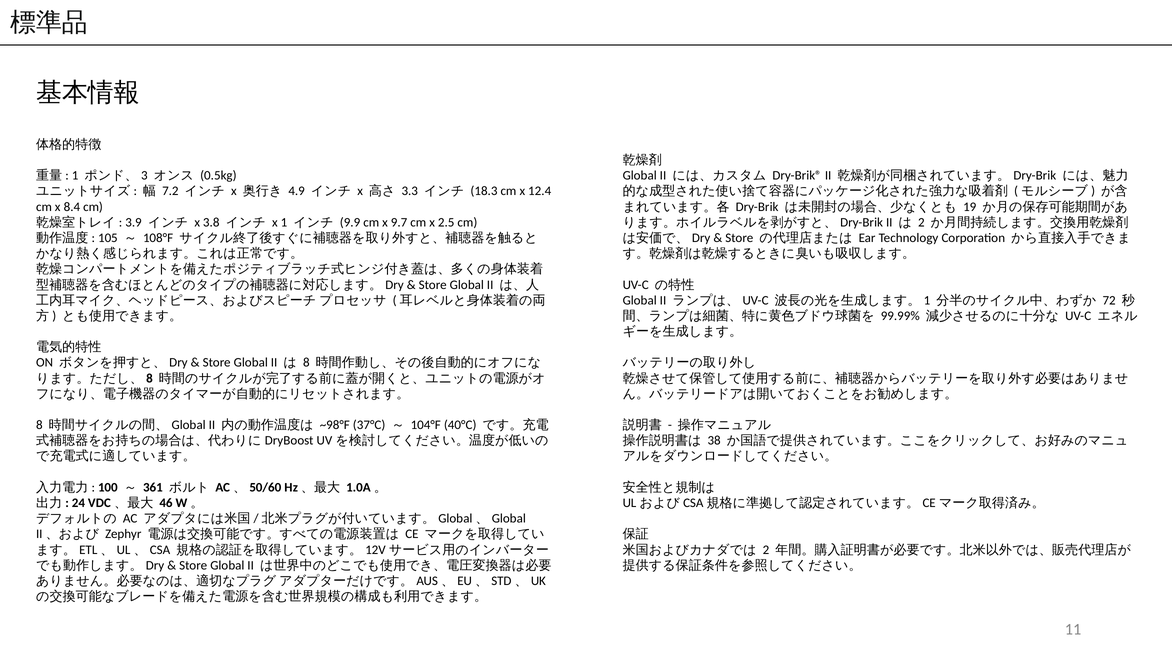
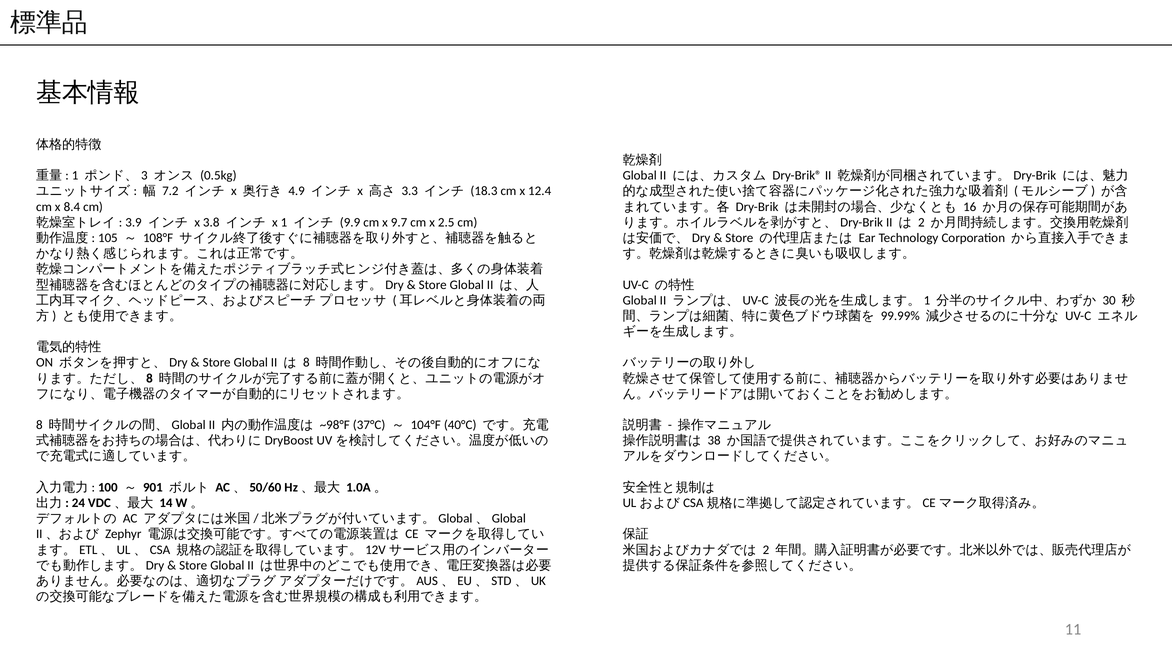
19: 19 -> 16 (970, 207)
72: 72 -> 30 (1109, 300)
361: 361 -> 901 (153, 488)
46: 46 -> 14 (166, 503)
